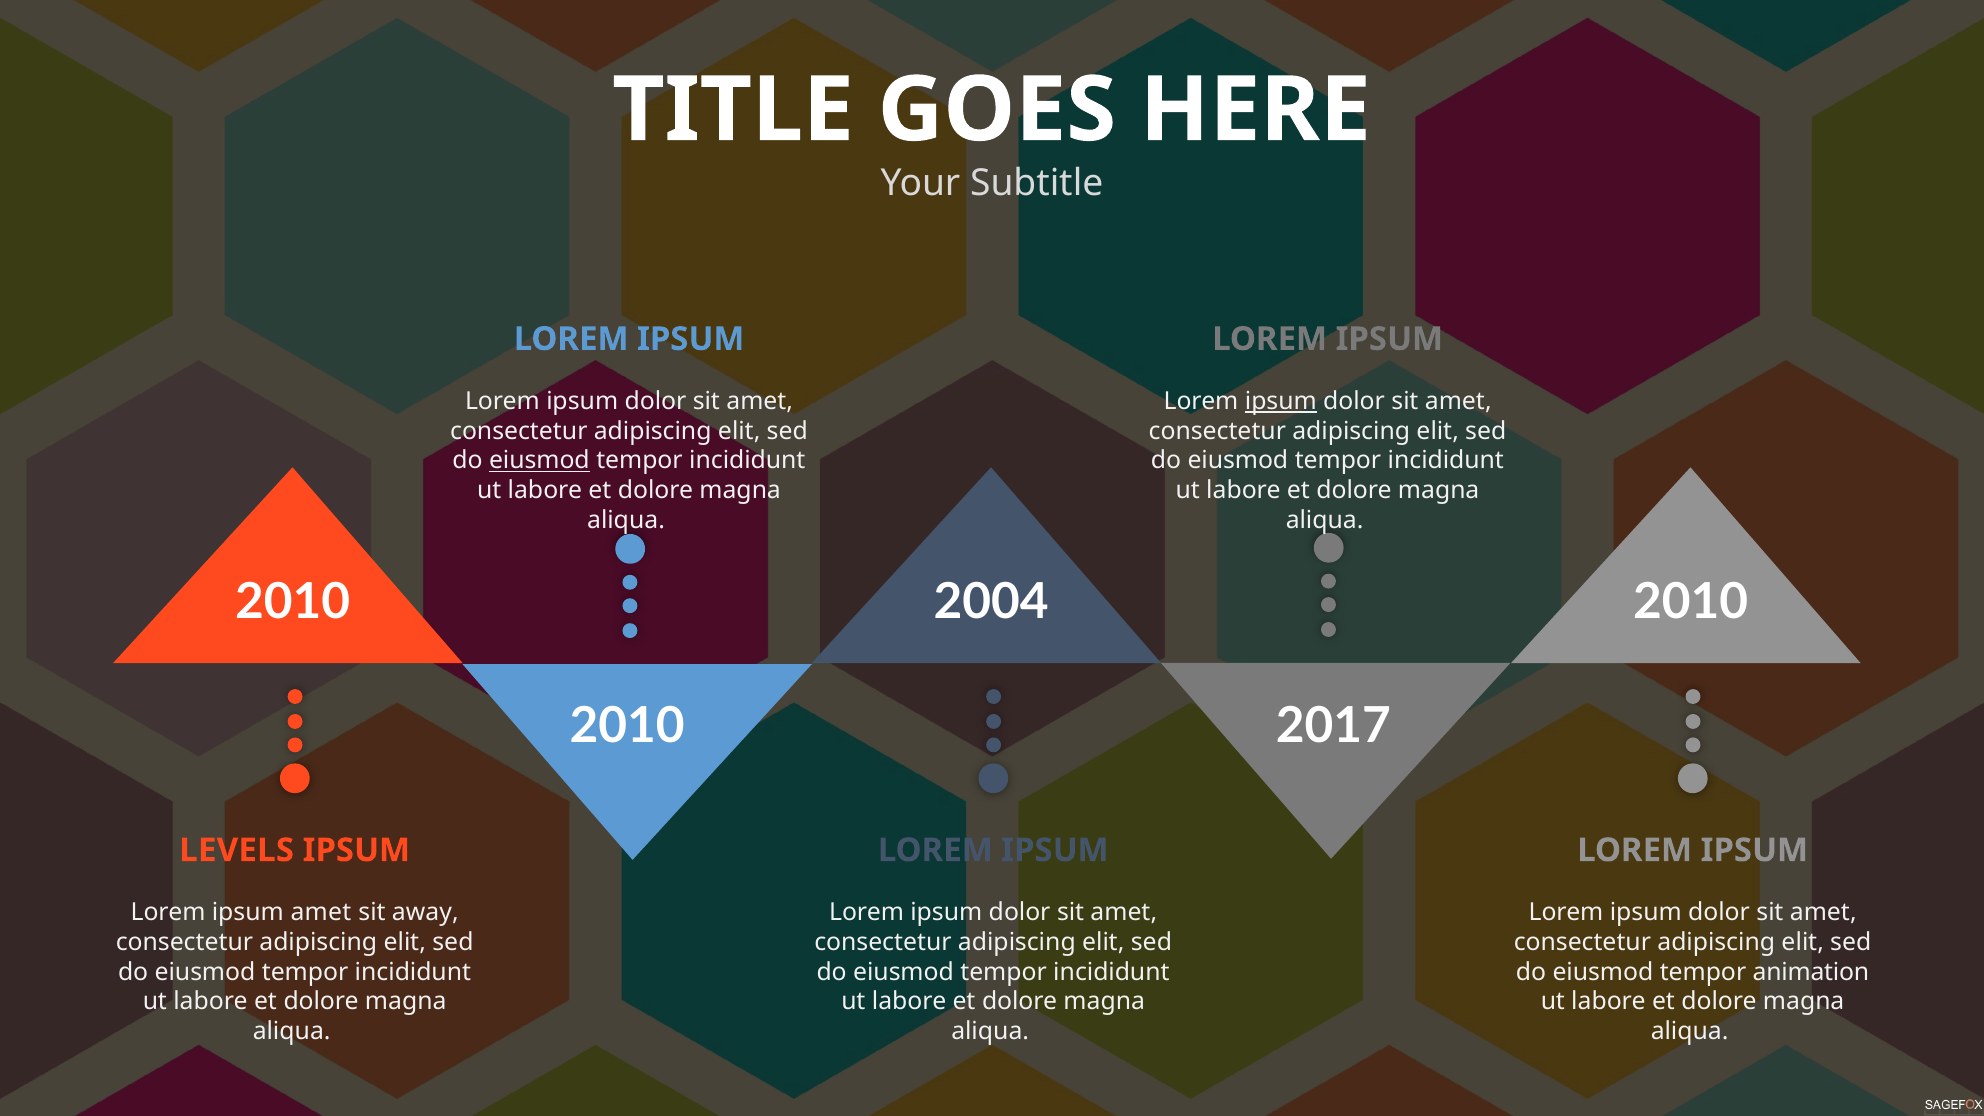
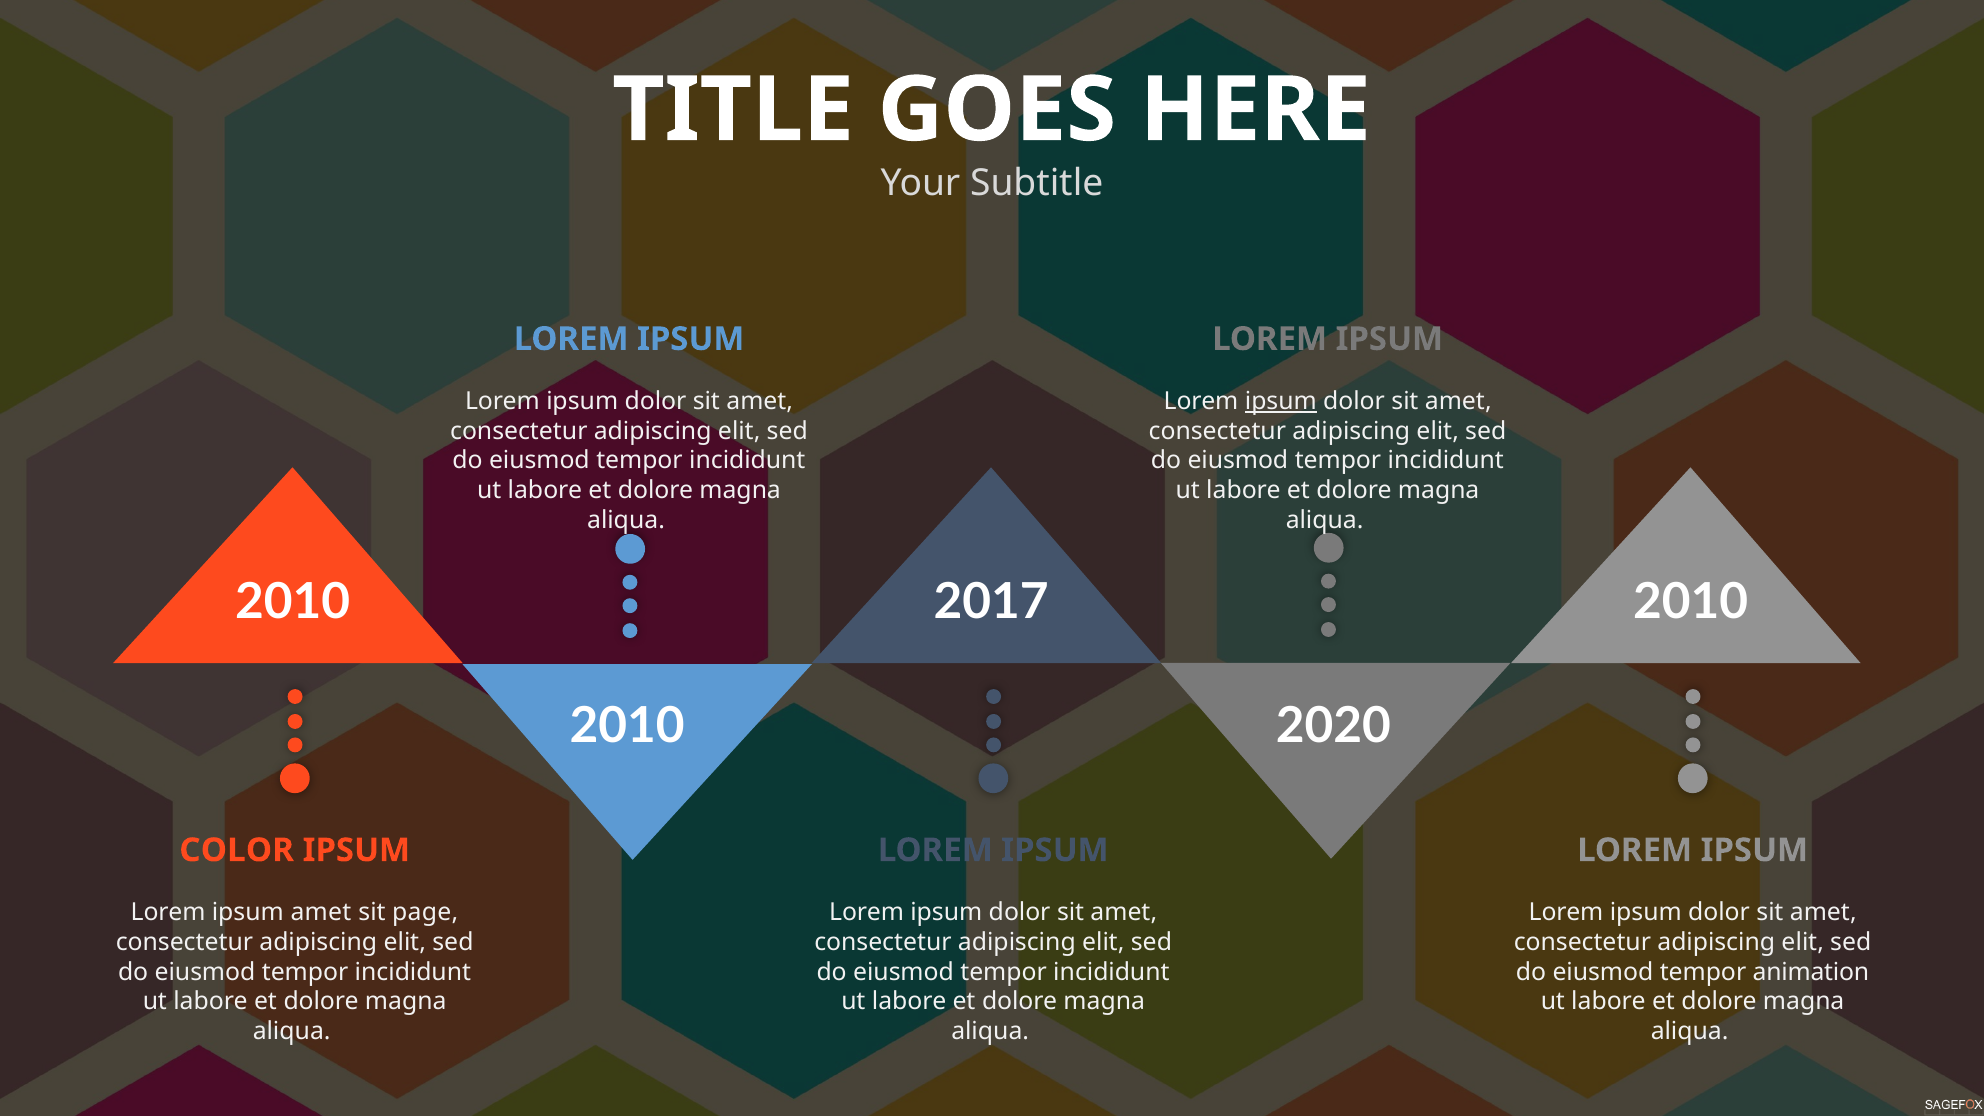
eiusmod underline: present -> none (539, 461)
2004: 2004 -> 2017 (991, 602)
2017: 2017 -> 2020 (1333, 726)
LEVELS: LEVELS -> COLOR (237, 850)
away: away -> page (425, 912)
